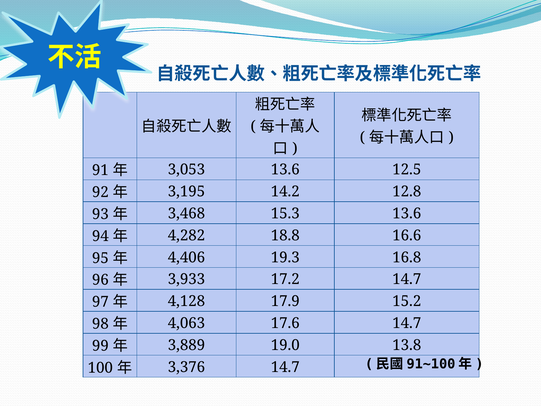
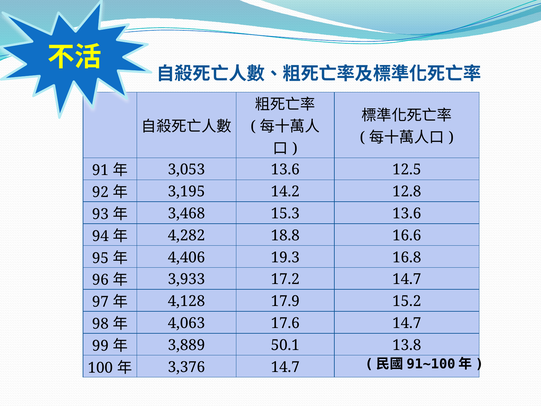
19.0: 19.0 -> 50.1 (285, 345)
